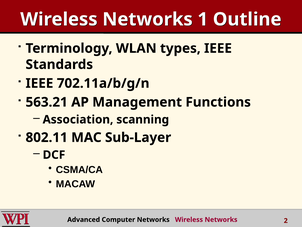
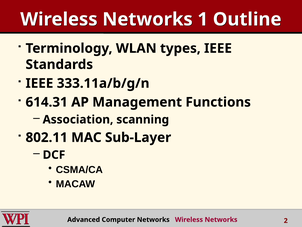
702.11a/b/g/n: 702.11a/b/g/n -> 333.11a/b/g/n (103, 83)
563.21: 563.21 -> 614.31 (47, 102)
